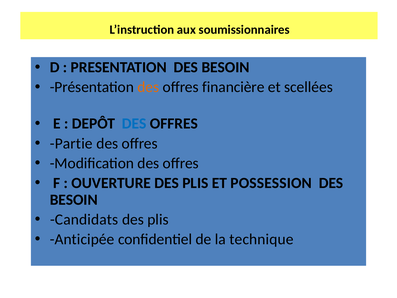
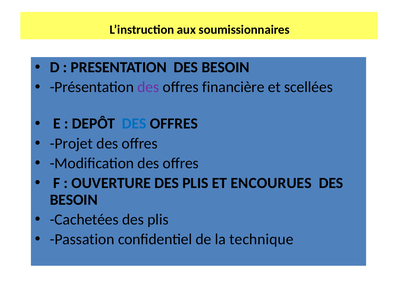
des colour: orange -> purple (148, 87)
Partie: Partie -> Projet (71, 143)
POSSESSION: POSSESSION -> ENCOURUES (271, 183)
Candidats: Candidats -> Cachetées (84, 219)
Anticipée: Anticipée -> Passation (82, 239)
